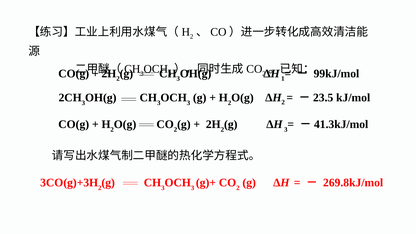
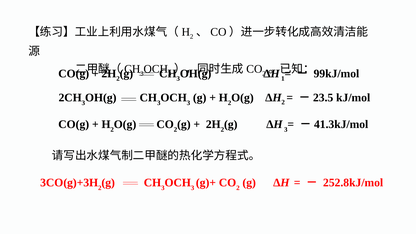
269.8kJ/mol: 269.8kJ/mol -> 252.8kJ/mol (353, 183)
